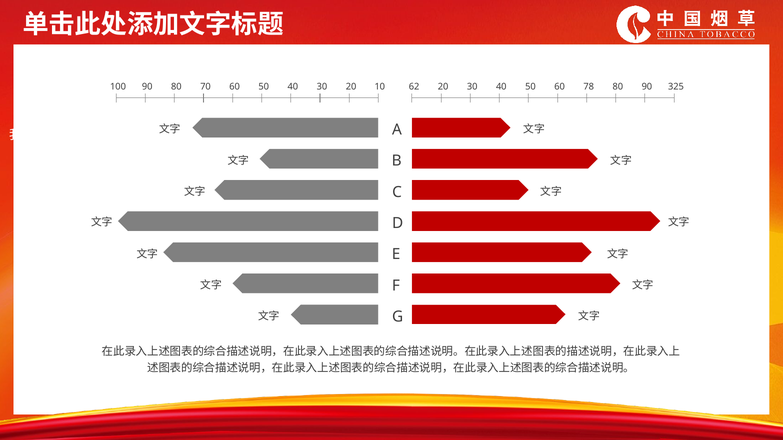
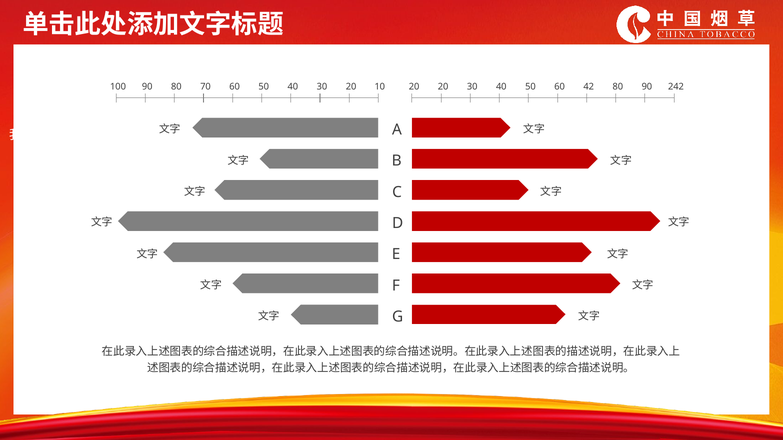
100 62: 62 -> 20 (414, 87)
78: 78 -> 42 (589, 87)
325: 325 -> 242 (676, 87)
